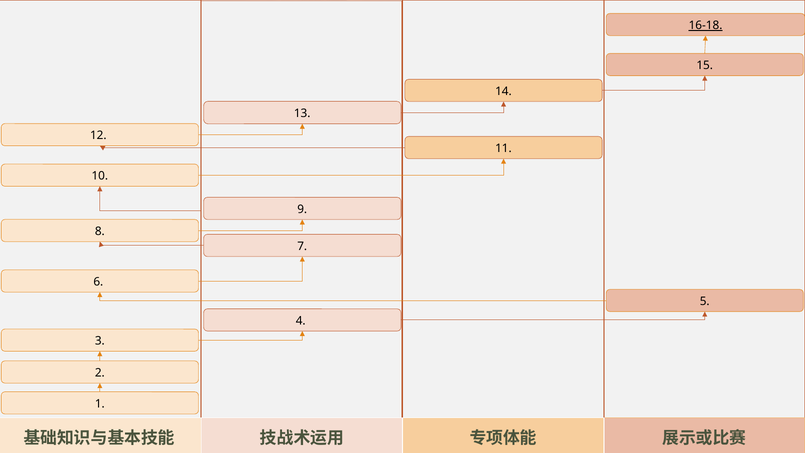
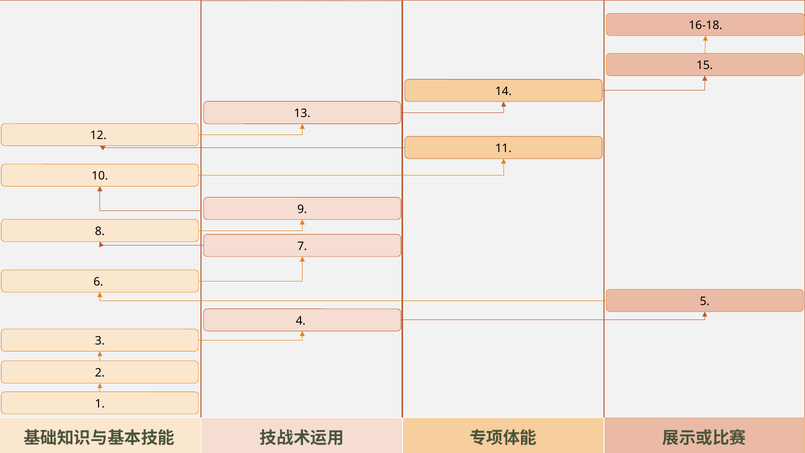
16-18 underline: present -> none (706, 25)
